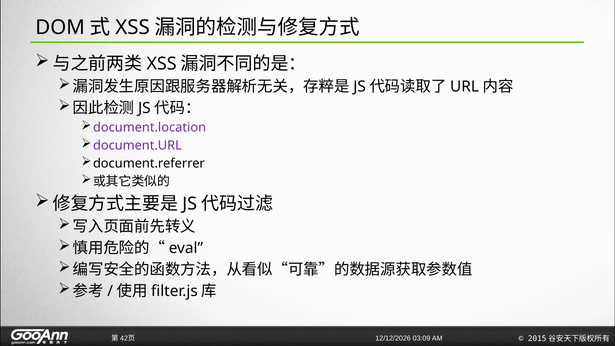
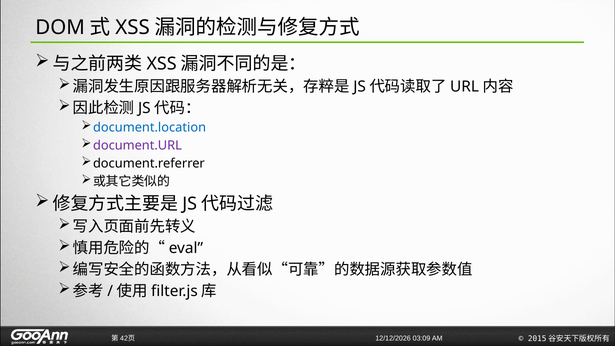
document.location colour: purple -> blue (150, 127)
